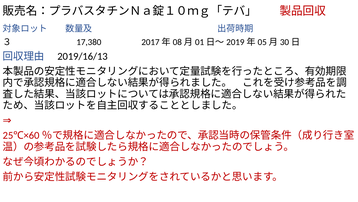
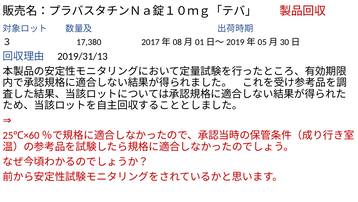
2019/16/13: 2019/16/13 -> 2019/31/13 (82, 56)
